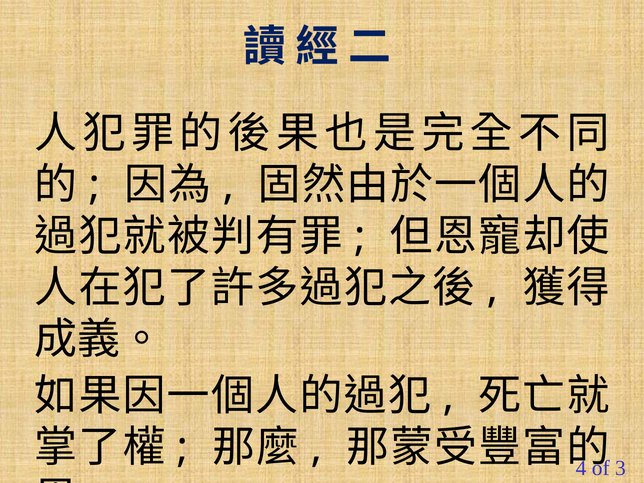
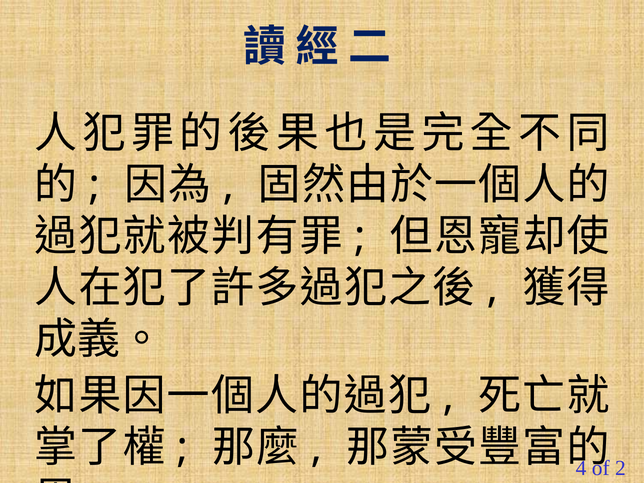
3: 3 -> 2 (620, 468)
